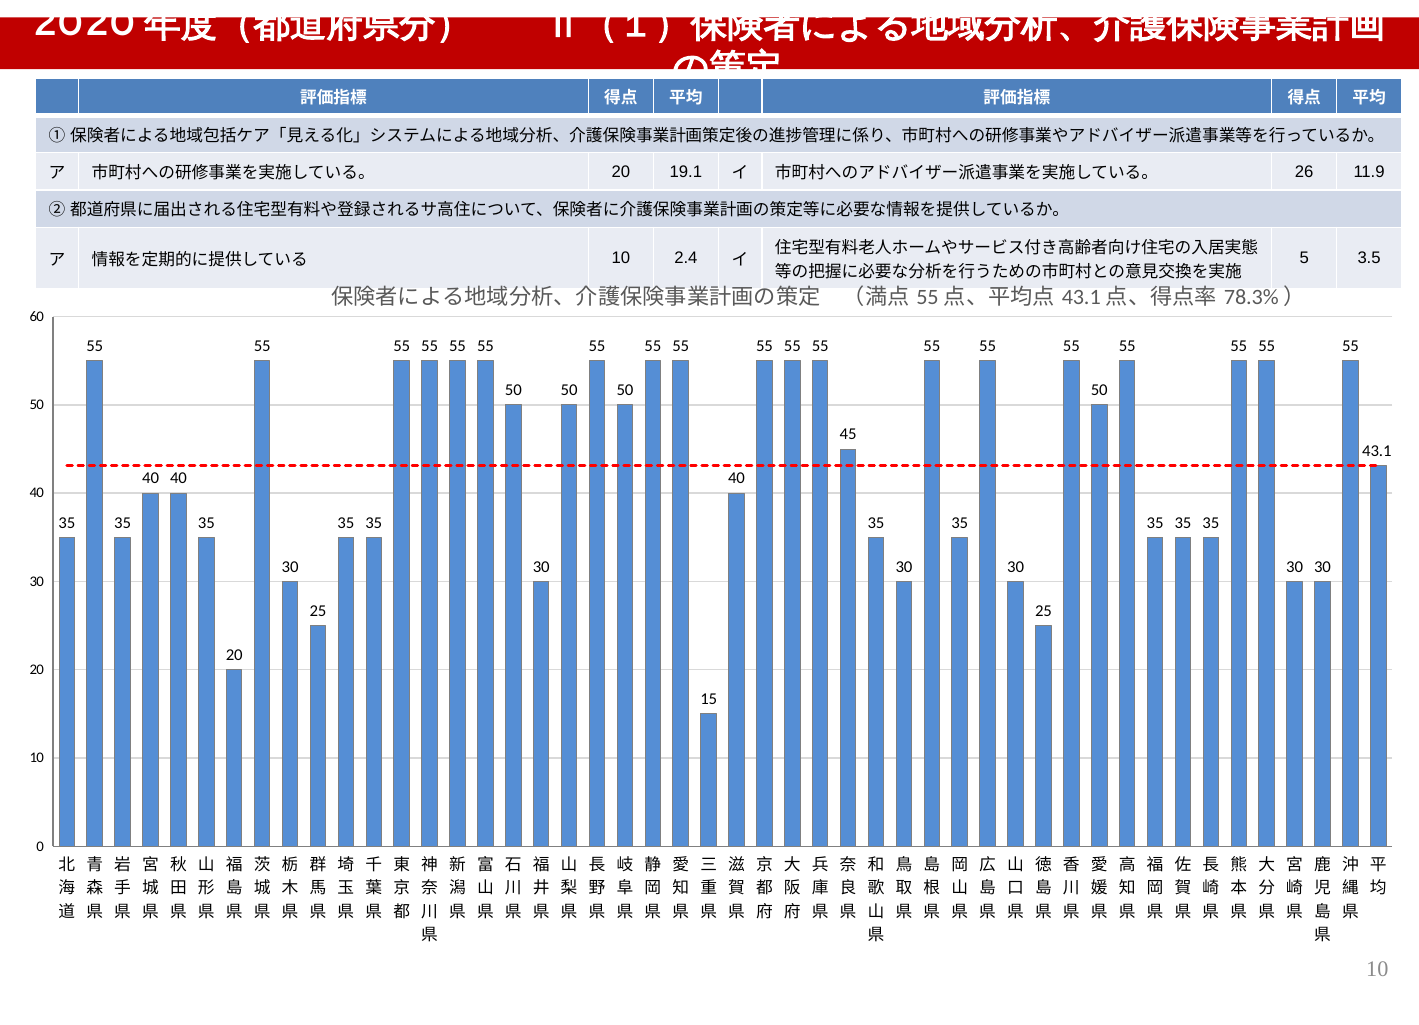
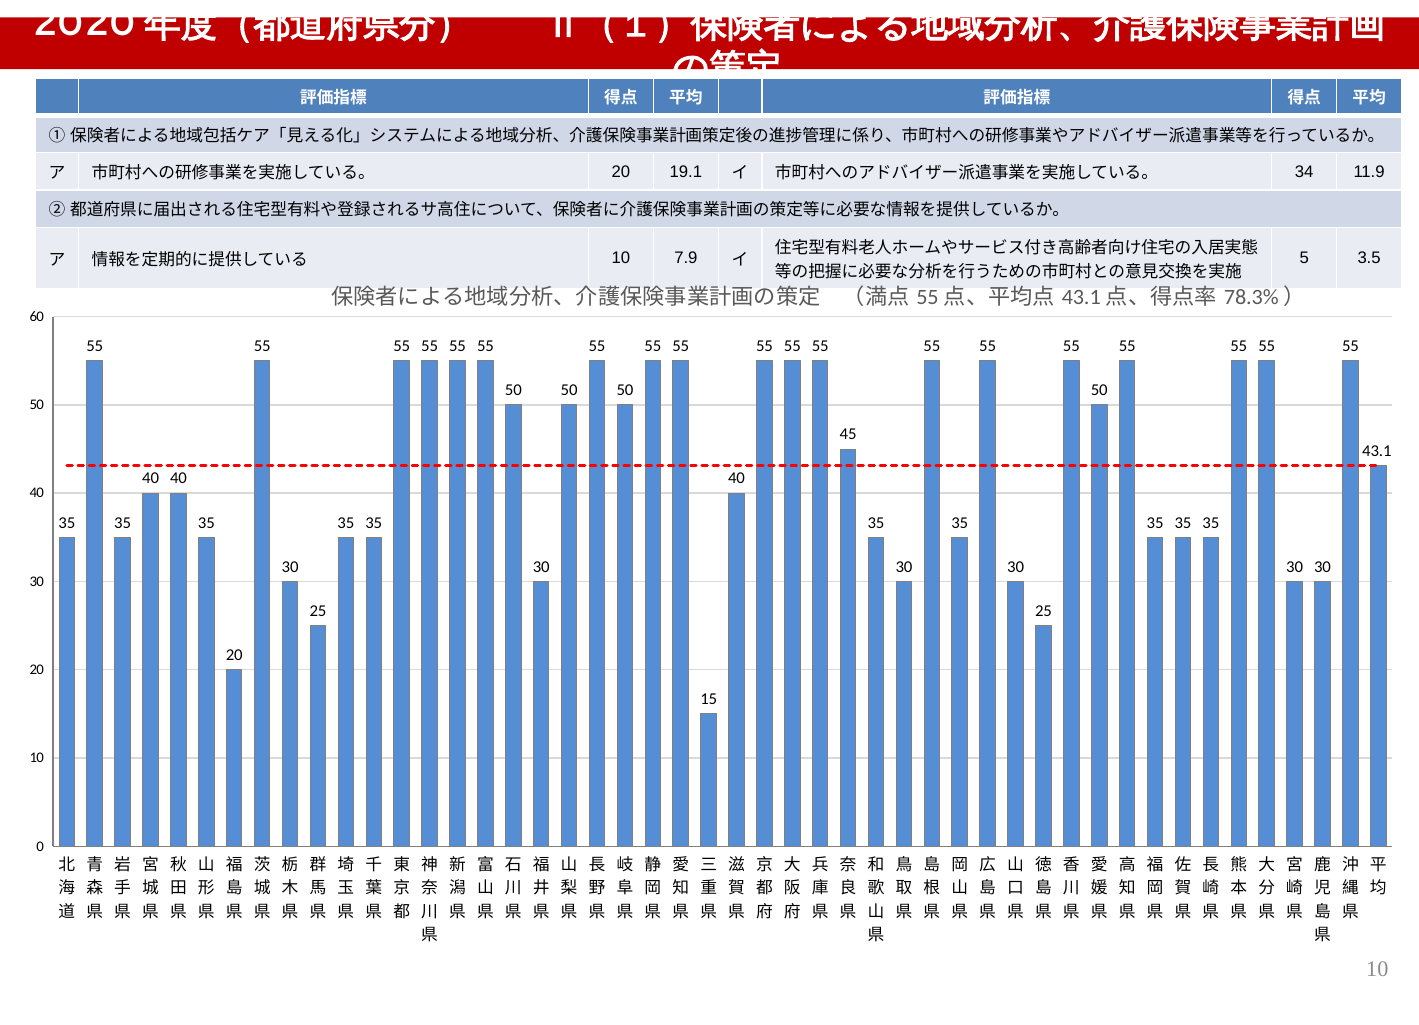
26: 26 -> 34 (1304, 172)
2.4: 2.4 -> 7.9 (686, 258)
